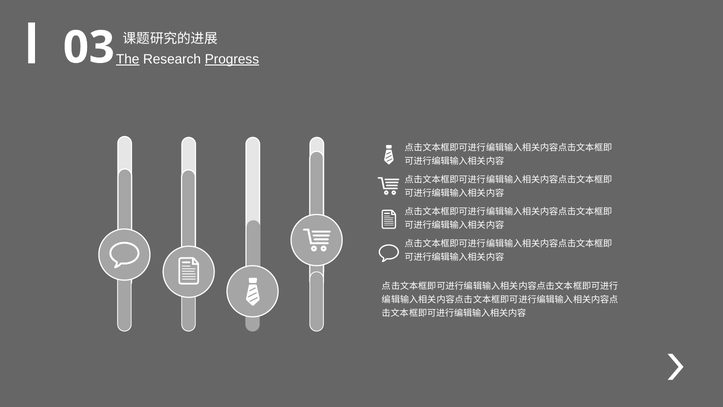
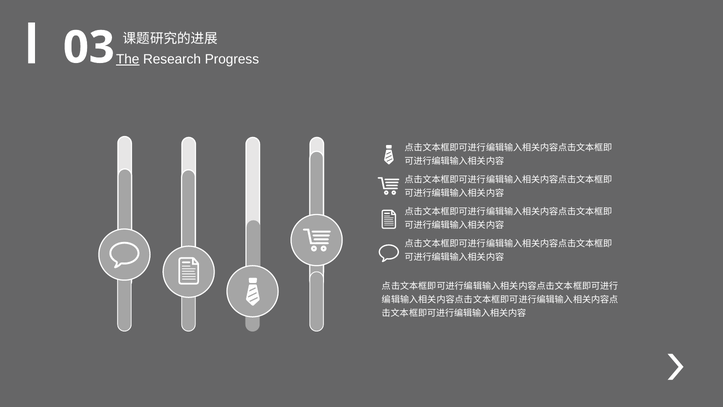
Progress underline: present -> none (232, 59)
